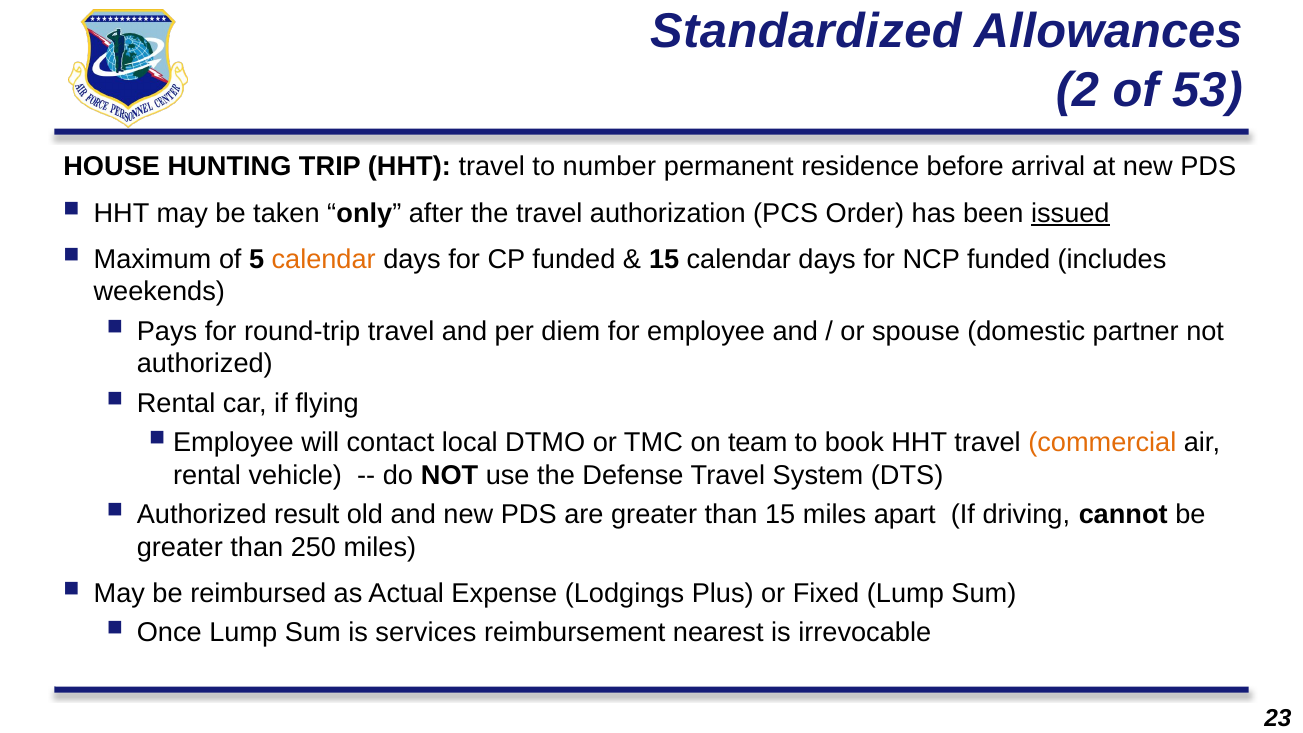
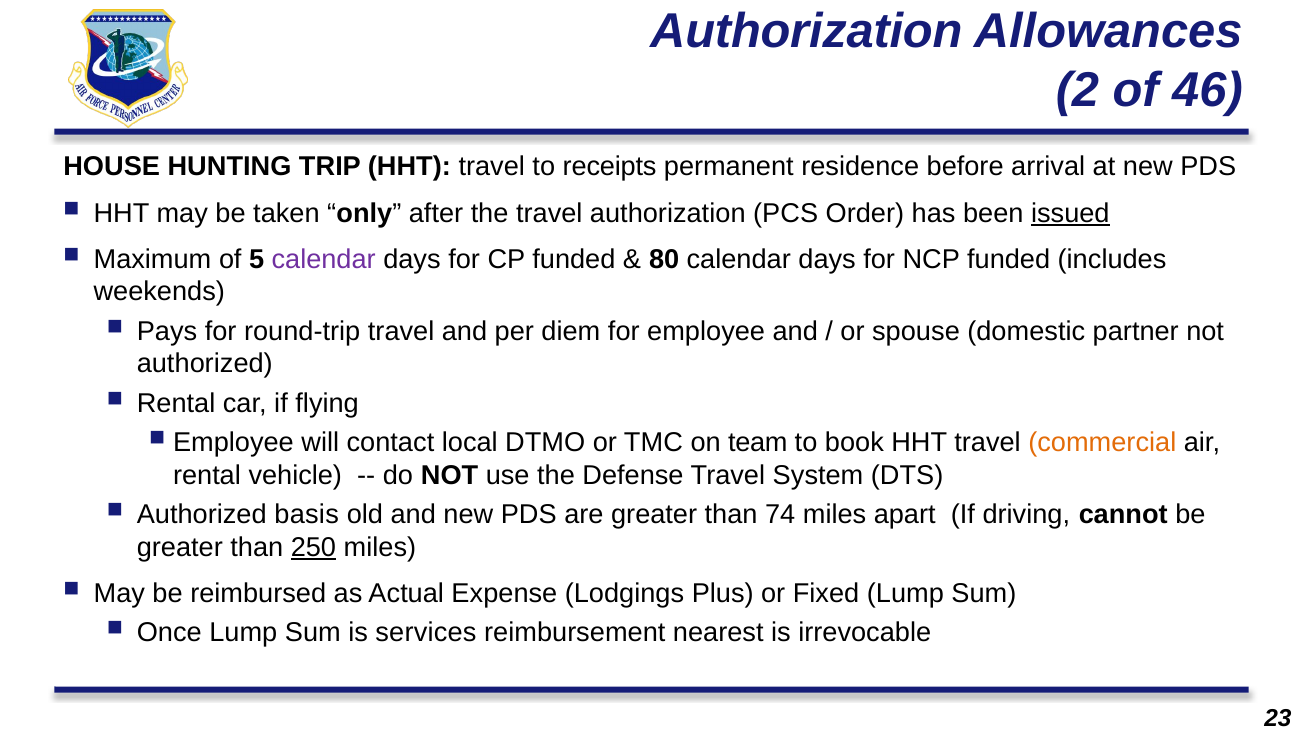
Standardized: Standardized -> Authorization (806, 31)
53: 53 -> 46 (1208, 90)
number: number -> receipts (610, 167)
calendar colour: orange -> purple (324, 259)
15: 15 -> 80 (664, 259)
result: result -> basis (307, 515)
than 15: 15 -> 74 (780, 515)
250 underline: none -> present (313, 547)
